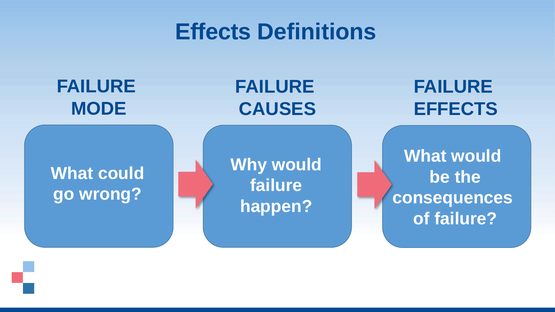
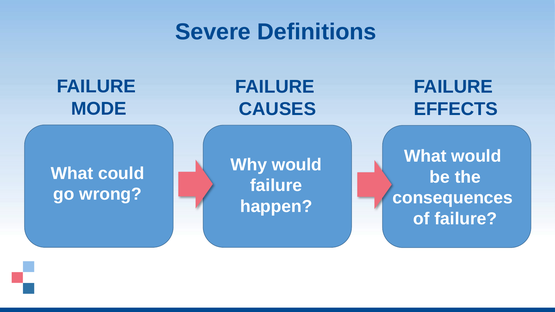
Effects: Effects -> Severe (213, 32)
